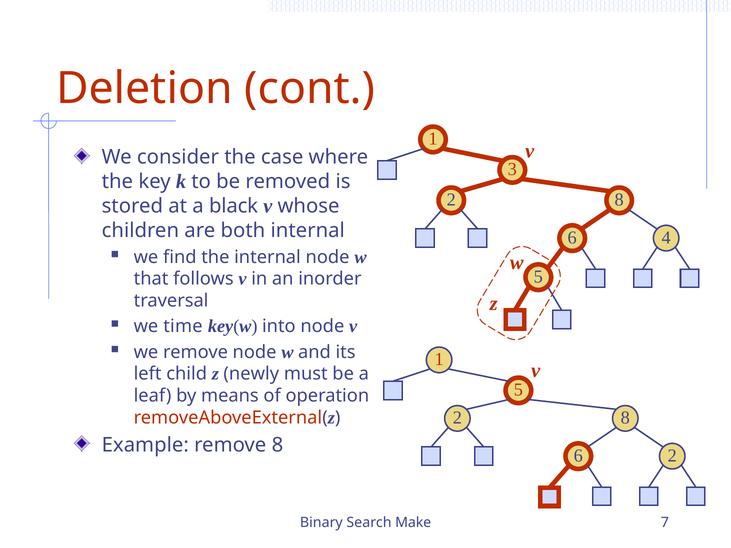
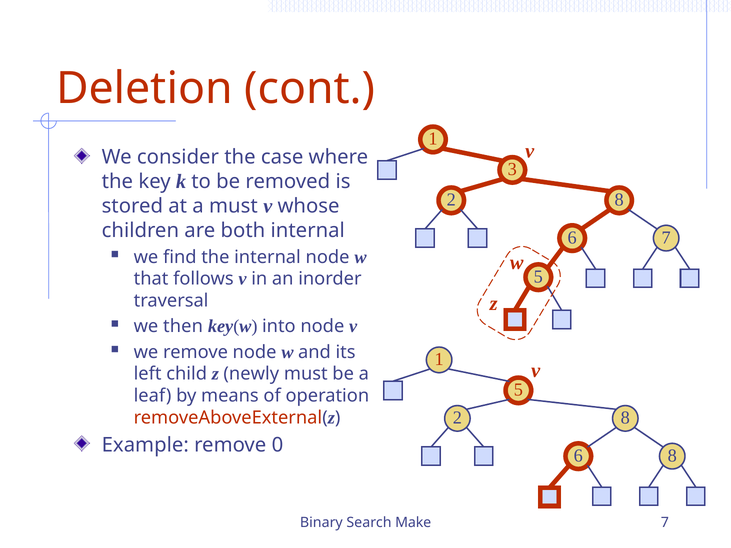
a black: black -> must (233, 206)
6 4: 4 -> 7 (666, 238)
time: time -> then (183, 327)
remove 8: 8 -> 0 (277, 445)
6 2: 2 -> 8 (672, 456)
